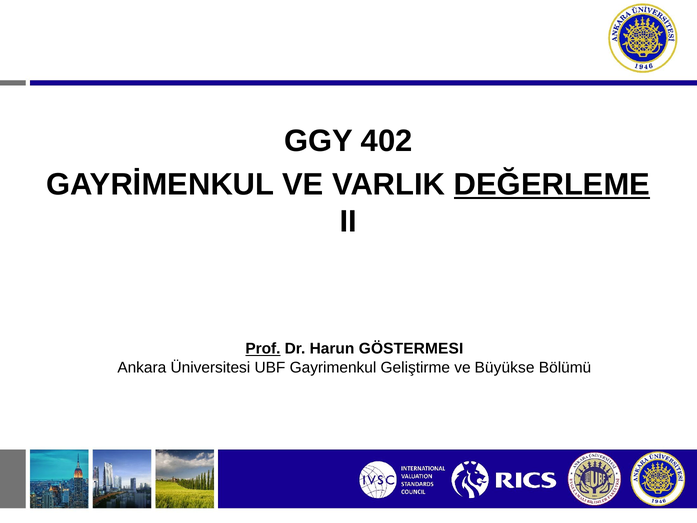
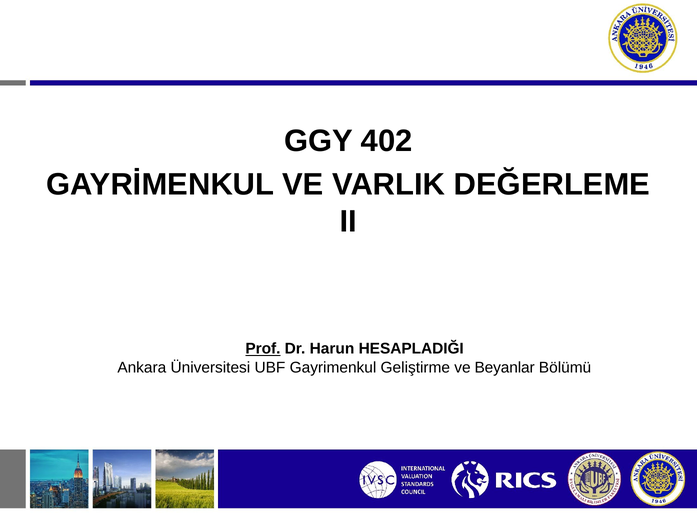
DEĞERLEME underline: present -> none (552, 184)
GÖSTERMESI: GÖSTERMESI -> HESAPLADIĞI (411, 349)
Büyükse: Büyükse -> Beyanlar (505, 367)
